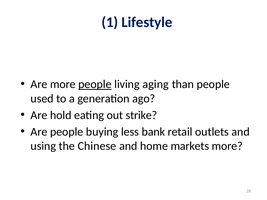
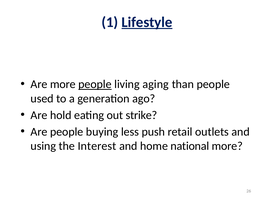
Lifestyle underline: none -> present (147, 22)
bank: bank -> push (153, 132)
Chinese: Chinese -> Interest (97, 146)
markets: markets -> national (190, 146)
